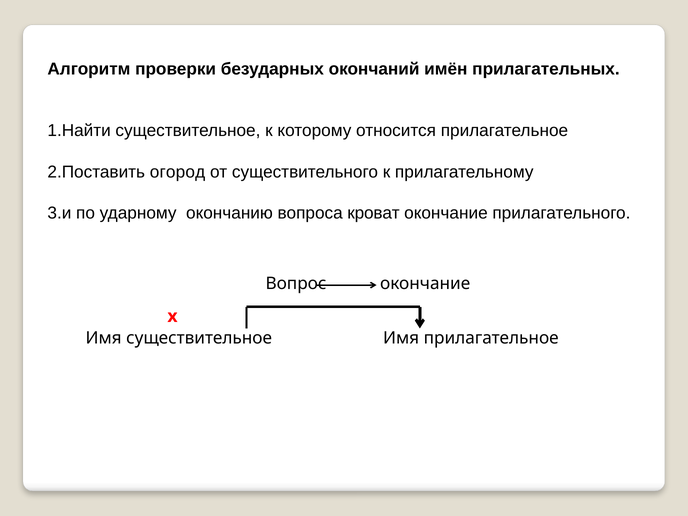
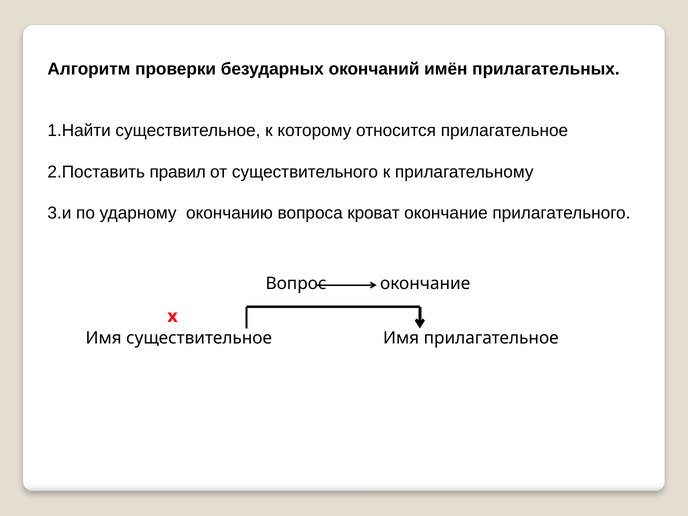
огород: огород -> правил (178, 172)
